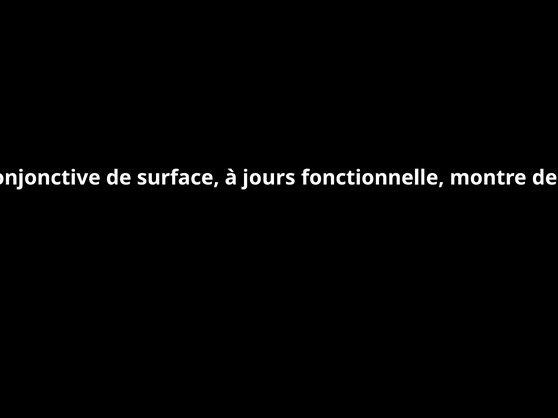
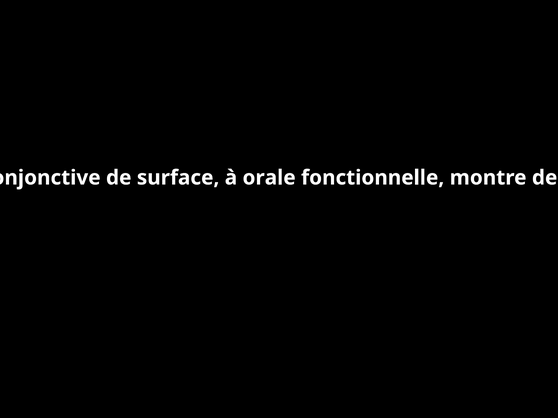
jours: jours -> orale (269, 178)
